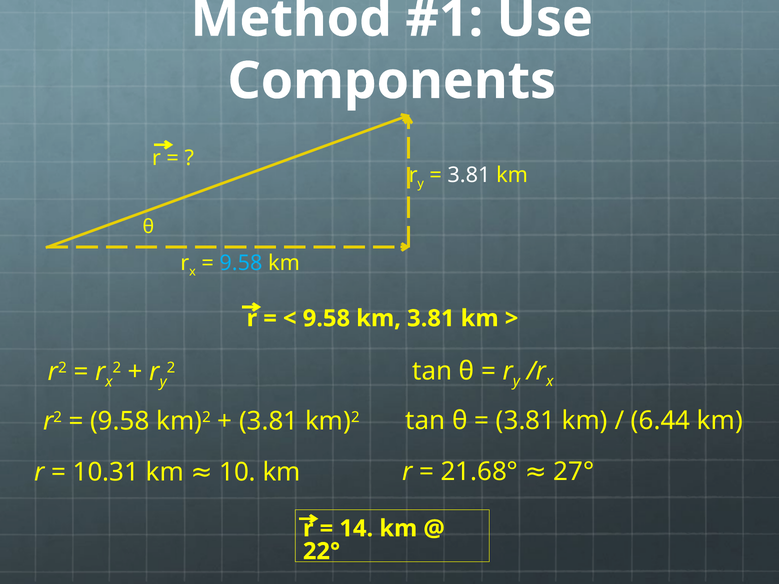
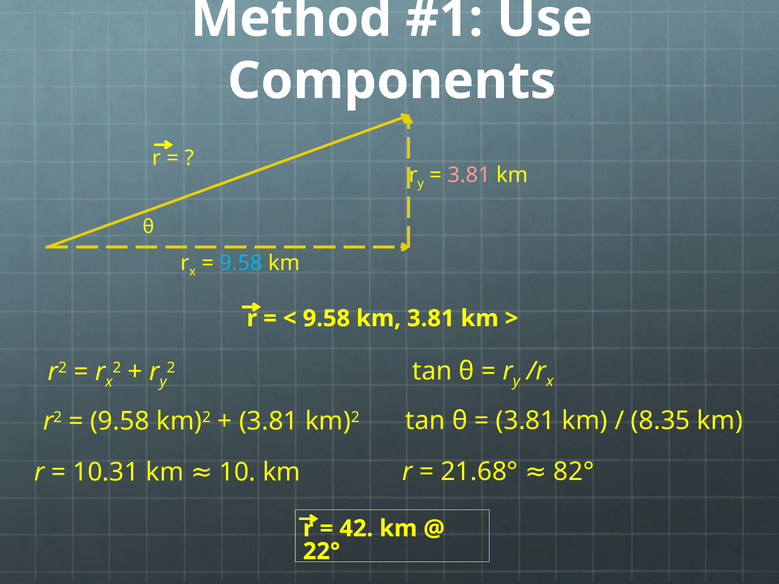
3.81 colour: white -> pink (469, 175)
6.44: 6.44 -> 8.35 (661, 421)
27°: 27° -> 82° (574, 472)
14: 14 -> 42 (356, 529)
